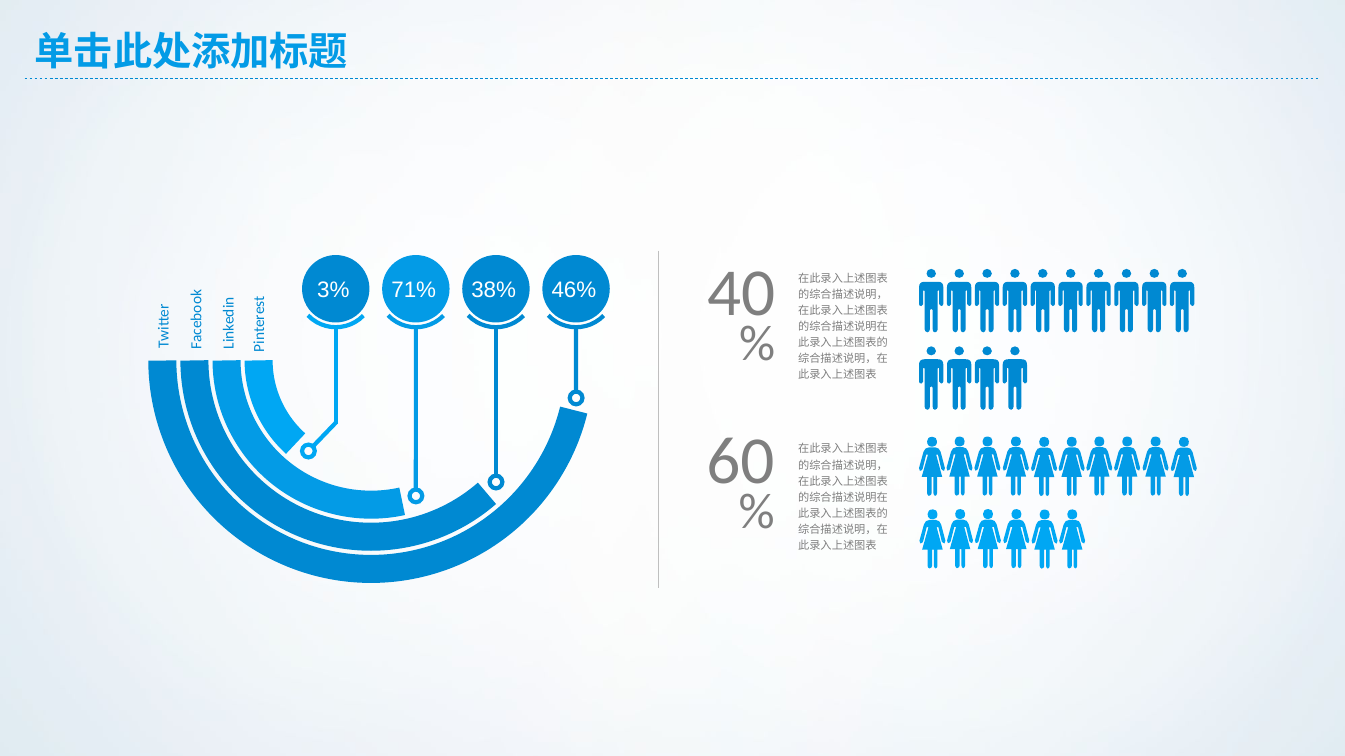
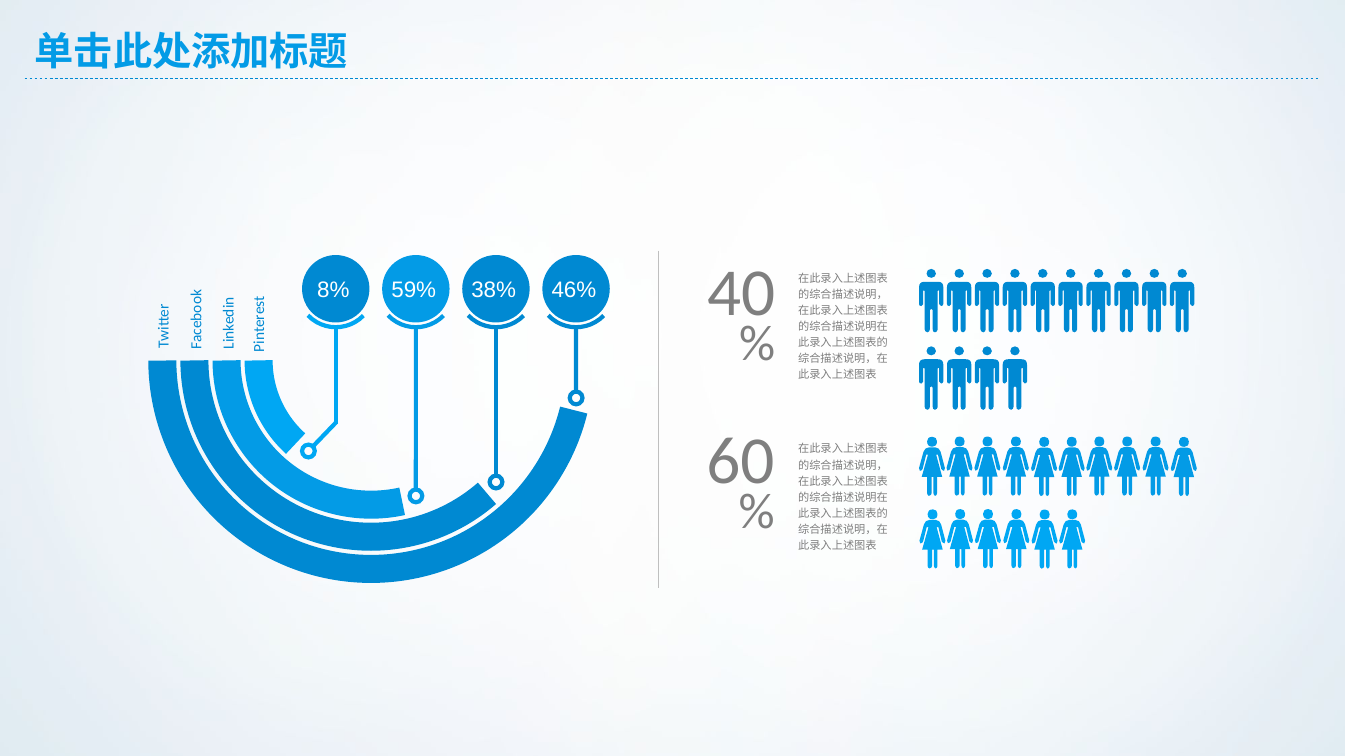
3%: 3% -> 8% (333, 290)
71%: 71% -> 59% (414, 290)
